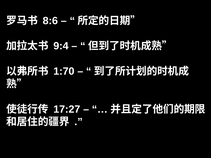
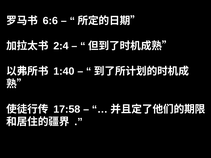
8:6: 8:6 -> 6:6 (50, 21)
9:4: 9:4 -> 2:4 (61, 46)
1:70: 1:70 -> 1:40 (64, 71)
17:27: 17:27 -> 17:58 (67, 109)
